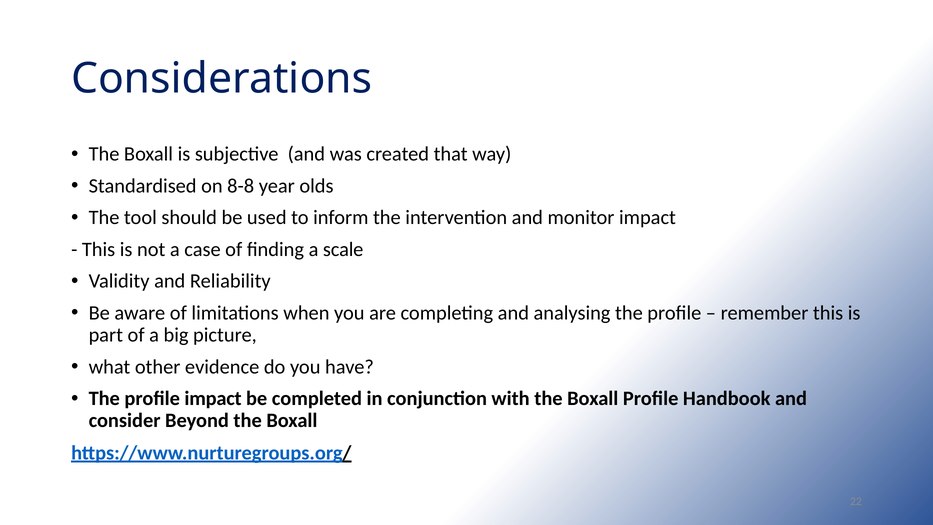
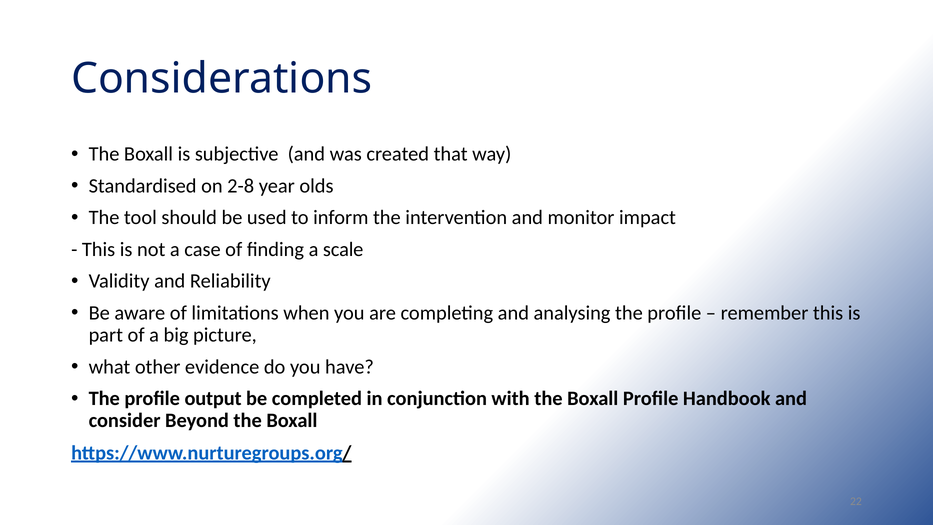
8-8: 8-8 -> 2-8 (241, 186)
profile impact: impact -> output (213, 398)
